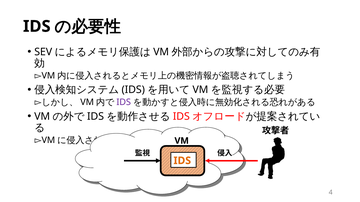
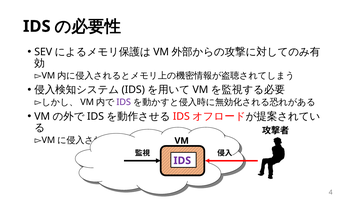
IDS colour: orange -> purple (182, 161)
